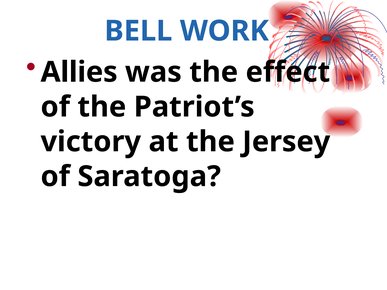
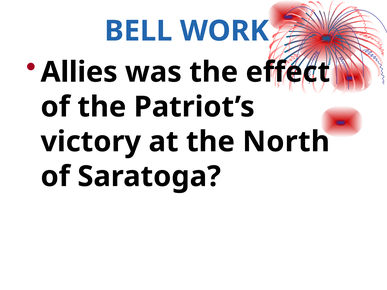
Jersey: Jersey -> North (286, 142)
